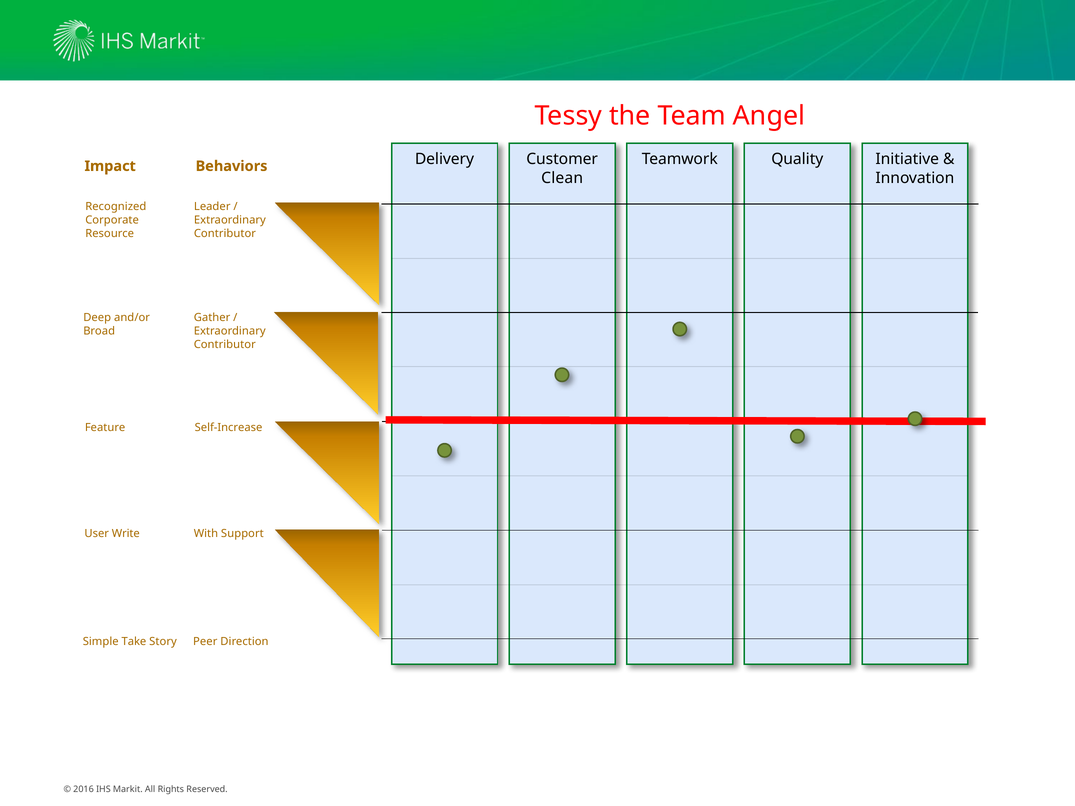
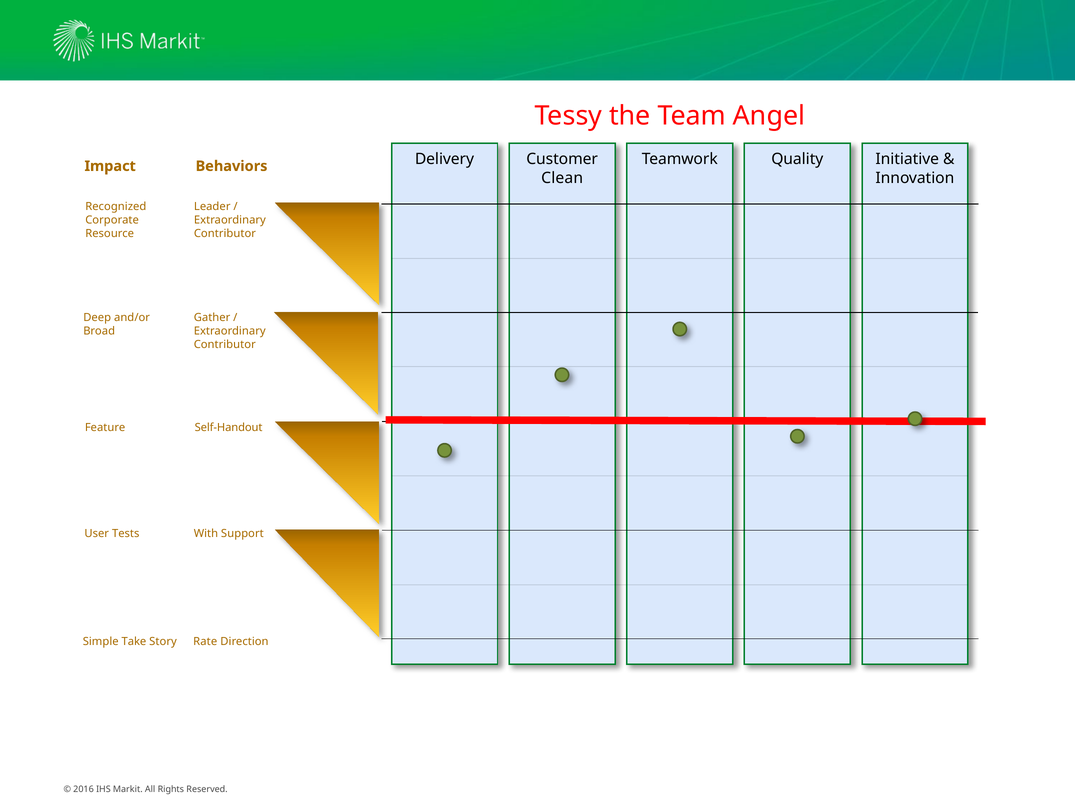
Self-Increase: Self-Increase -> Self-Handout (229, 427)
Write: Write -> Tests (126, 534)
Peer: Peer -> Rate (205, 642)
